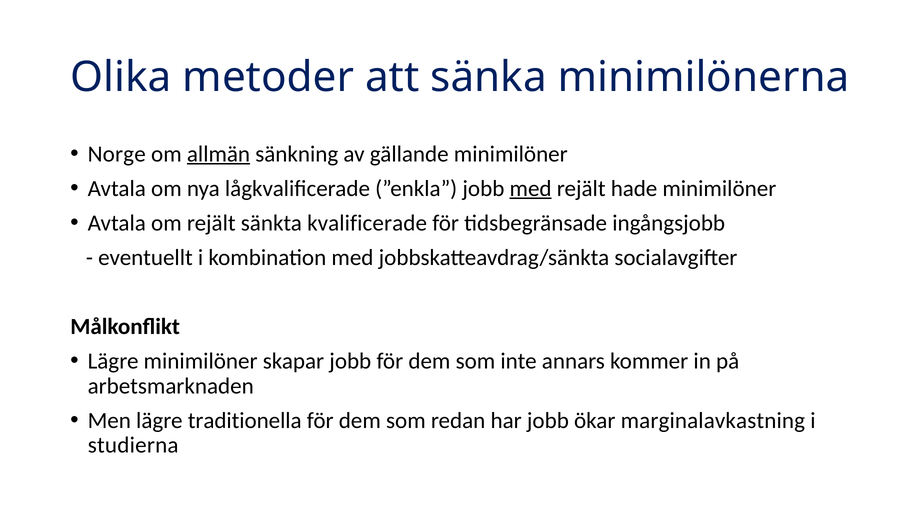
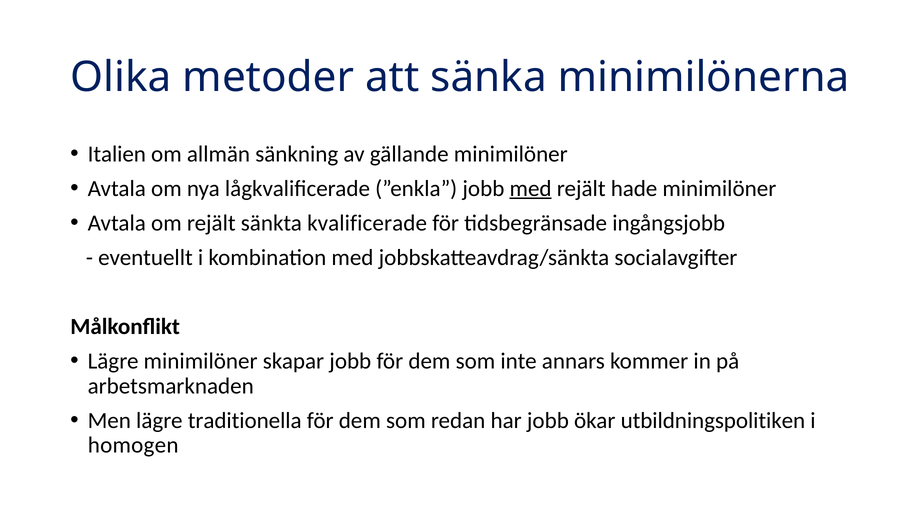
Norge: Norge -> Italien (117, 154)
allmän underline: present -> none (219, 154)
marginalavkastning: marginalavkastning -> utbildningspolitiken (713, 421)
studierna: studierna -> homogen (133, 446)
